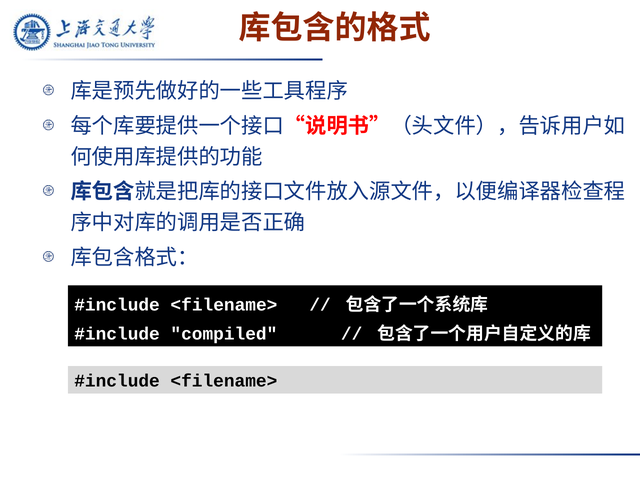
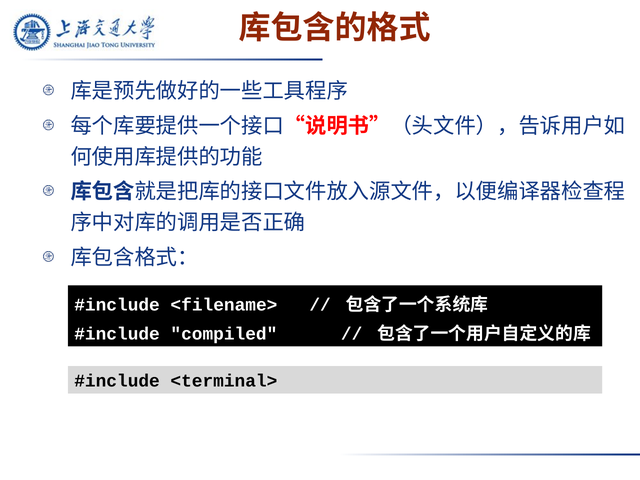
<filename>: <filename> -> <terminal> (224, 381)
